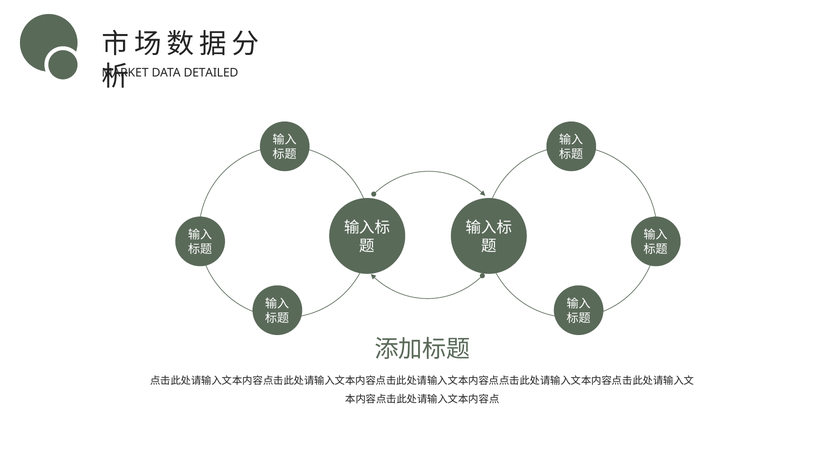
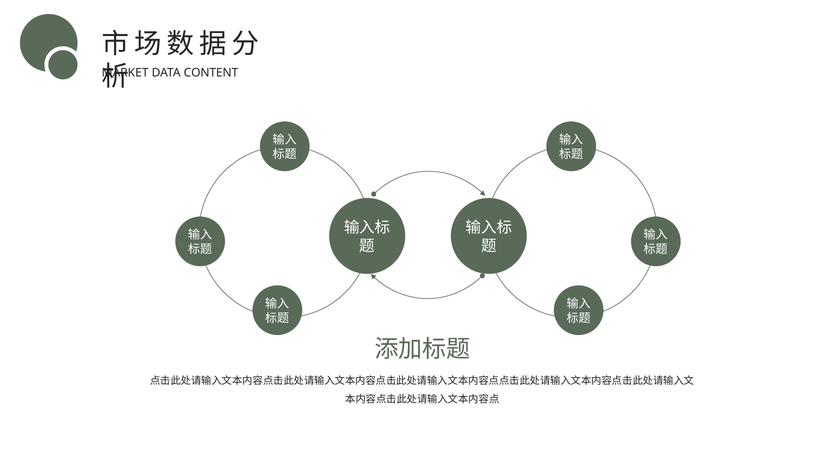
DETAILED: DETAILED -> CONTENT (211, 73)
